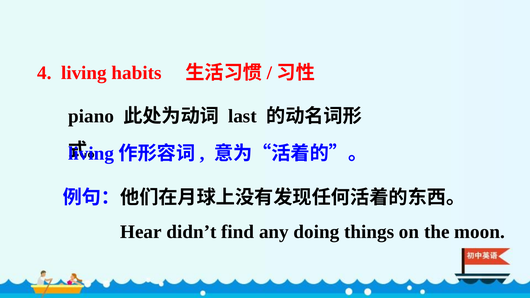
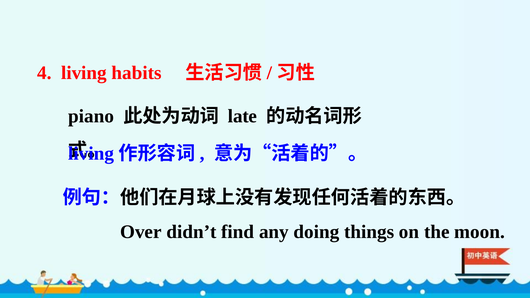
last: last -> late (243, 116)
Hear: Hear -> Over (141, 232)
